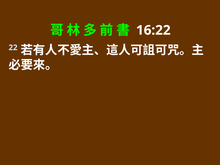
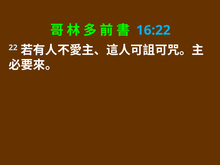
16:22 colour: white -> light blue (153, 30)
